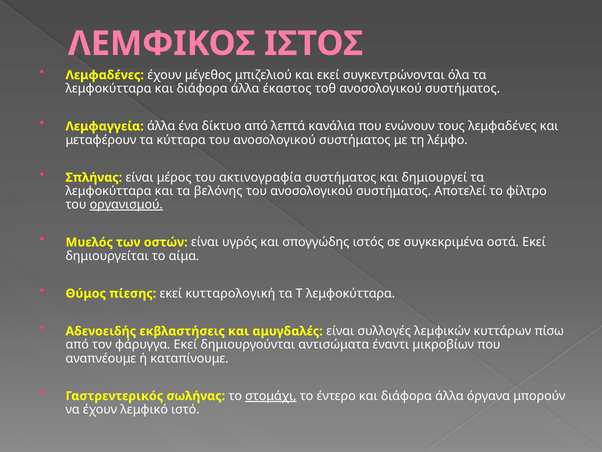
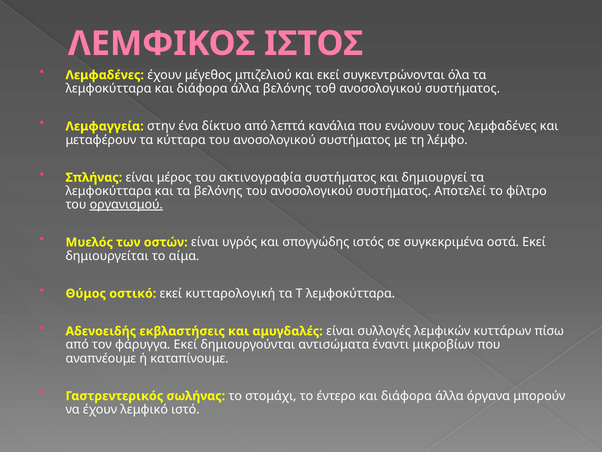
άλλα έκαστος: έκαστος -> βελόνης (287, 89)
Λεμφαγγεία άλλα: άλλα -> στην (161, 126)
πίεσης: πίεσης -> οστικό (133, 293)
στομάχι underline: present -> none (271, 396)
